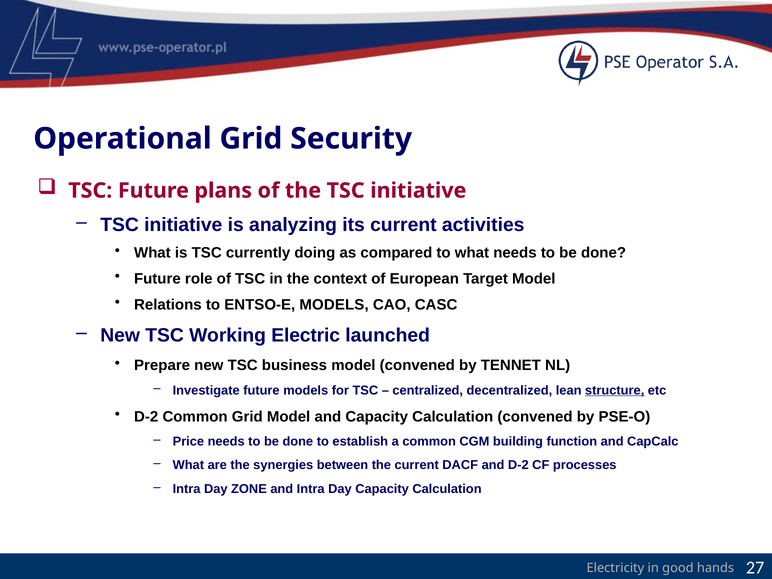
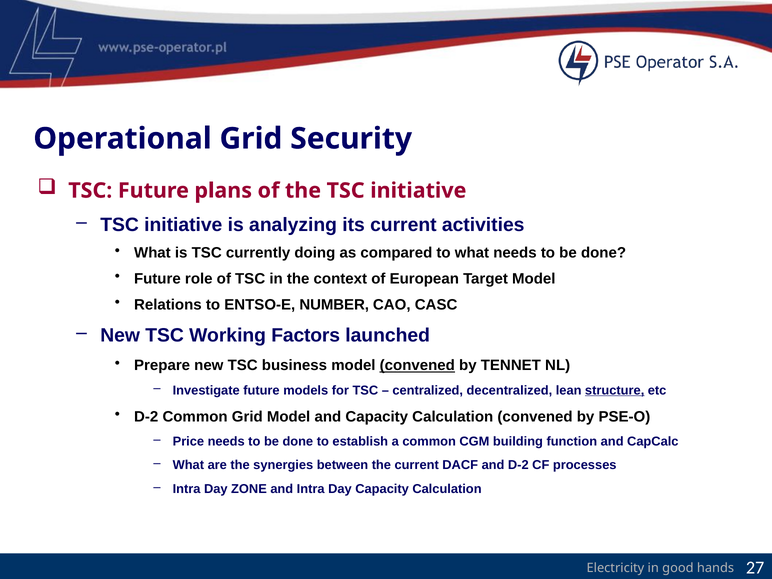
ENTSO-E MODELS: MODELS -> NUMBER (334, 305)
Electric: Electric -> Factors (306, 336)
convened underline: none -> present (417, 366)
